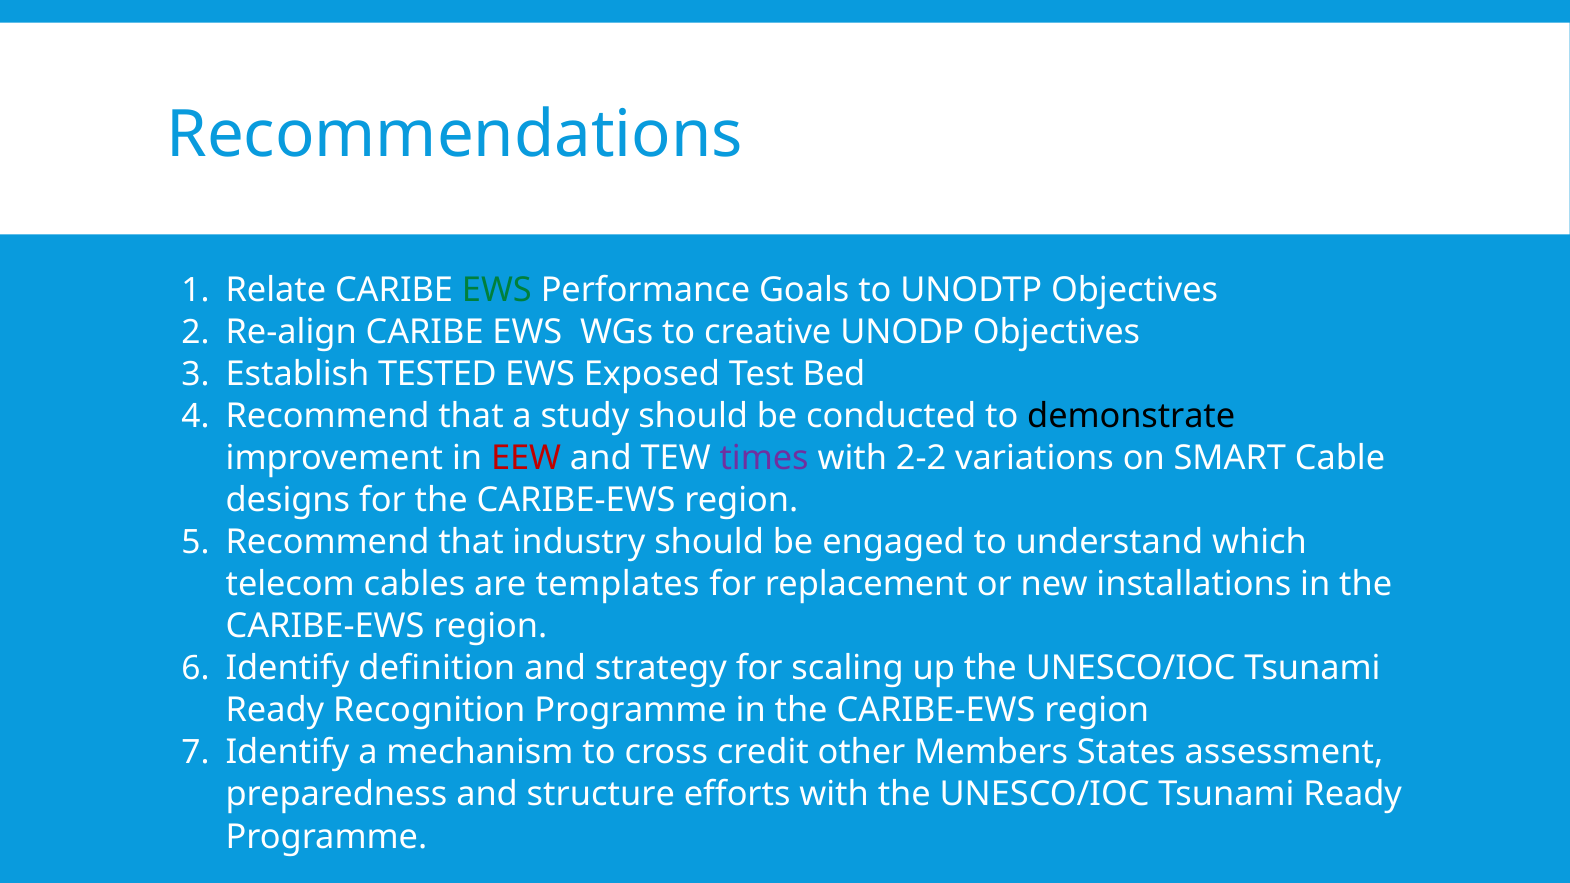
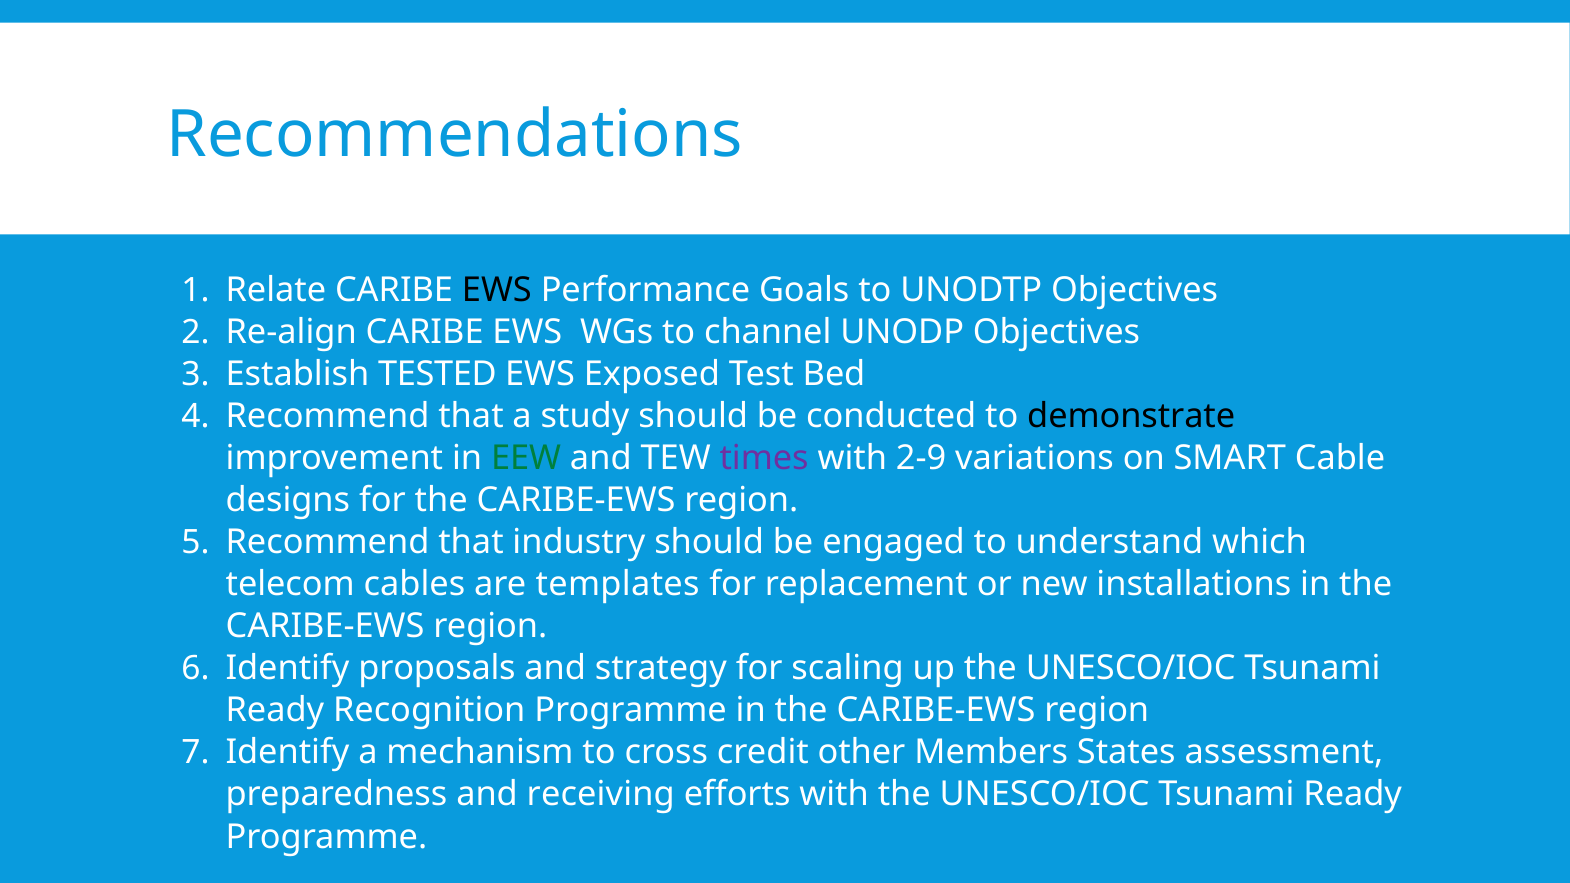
EWS colour: green -> black (497, 290)
creative: creative -> channel (768, 332)
EEW colour: red -> green (526, 458)
2-2: 2-2 -> 2-9 (921, 458)
definition: definition -> proposals (437, 669)
structure: structure -> receiving (601, 795)
